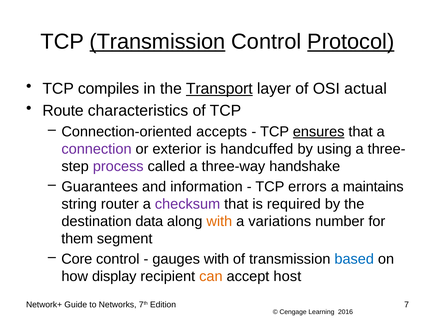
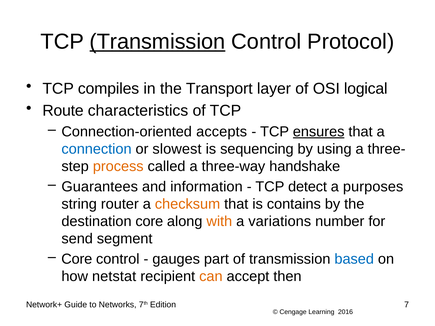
Protocol underline: present -> none (351, 42)
Transport underline: present -> none (219, 89)
actual: actual -> logical (366, 89)
connection colour: purple -> blue (97, 149)
exterior: exterior -> slowest (177, 149)
handcuffed: handcuffed -> sequencing (257, 149)
process colour: purple -> orange (118, 167)
errors: errors -> detect (308, 187)
maintains: maintains -> purposes (373, 187)
checksum colour: purple -> orange (188, 204)
required: required -> contains (294, 204)
destination data: data -> core (149, 222)
them: them -> send (77, 239)
gauges with: with -> part (216, 259)
display: display -> netstat (114, 277)
host: host -> then (287, 277)
